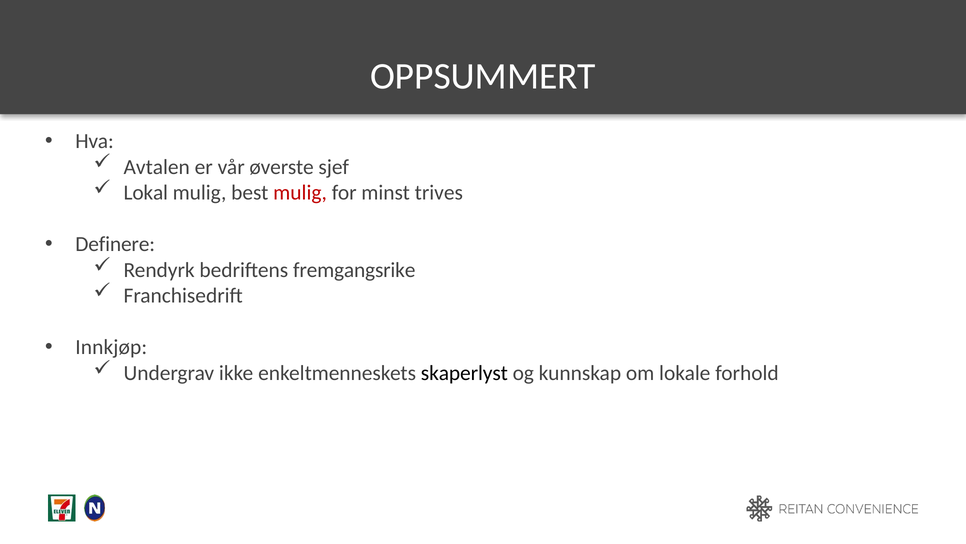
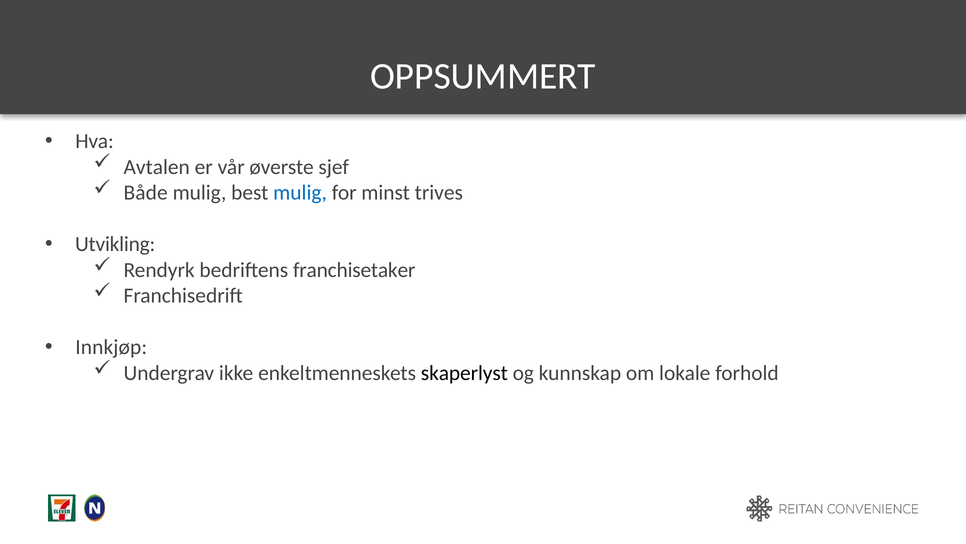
Lokal: Lokal -> Både (146, 193)
mulig colour: red -> blue (300, 193)
Definere: Definere -> Utvikling (115, 244)
fremgangsrike: fremgangsrike -> franchisetaker (354, 270)
